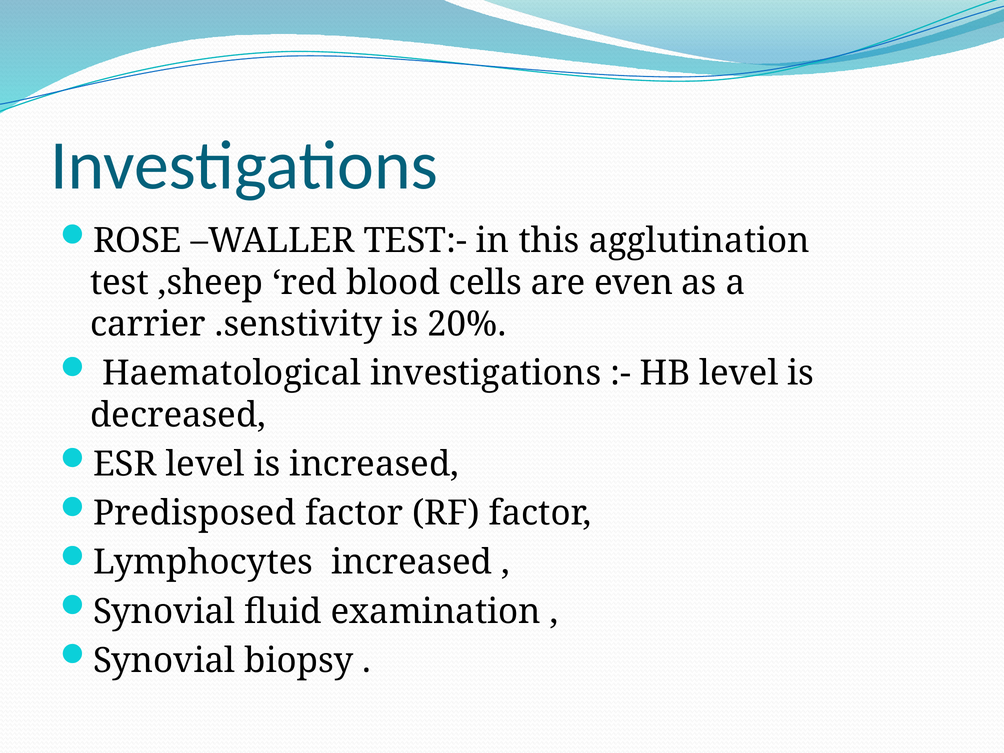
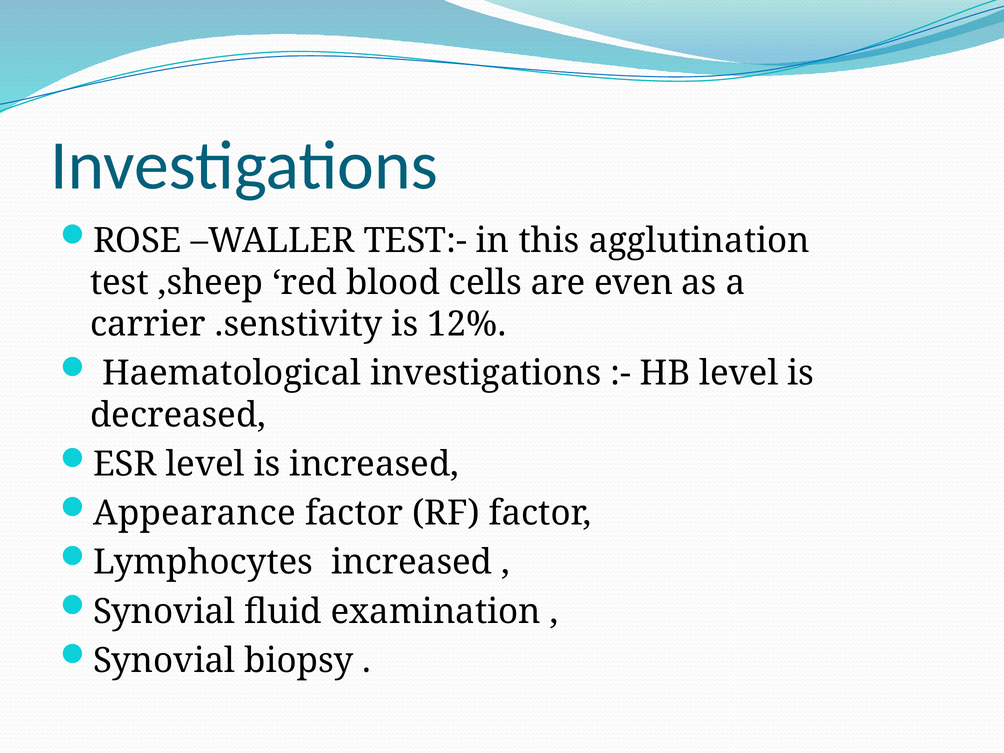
20%: 20% -> 12% (467, 324)
Predisposed: Predisposed -> Appearance (194, 513)
